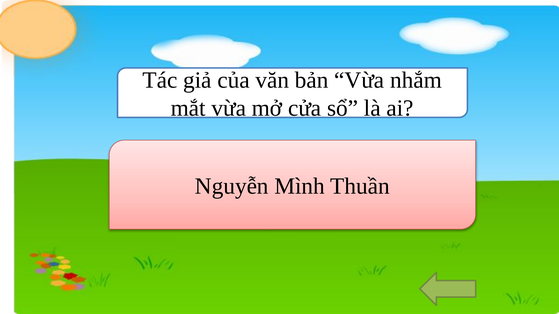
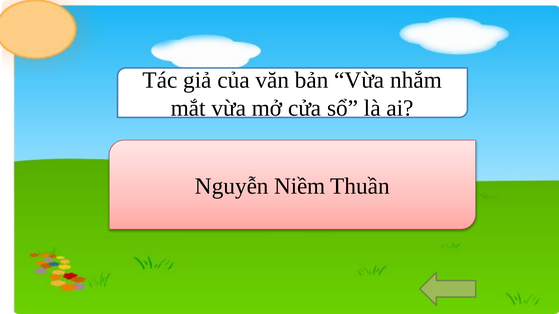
Mình: Mình -> Niềm (300, 187)
